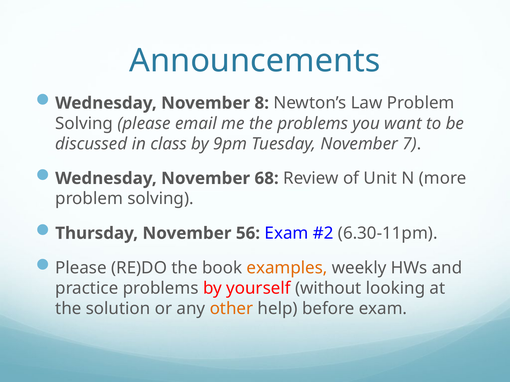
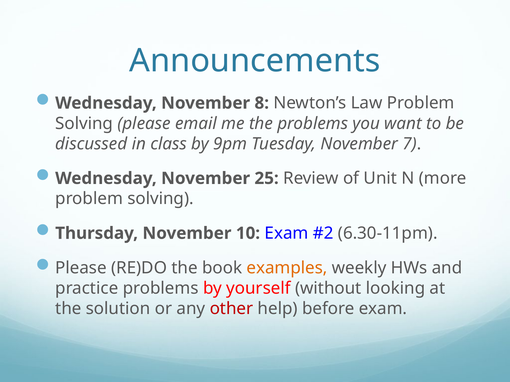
68: 68 -> 25 (267, 179)
56: 56 -> 10 (248, 234)
other colour: orange -> red (231, 309)
